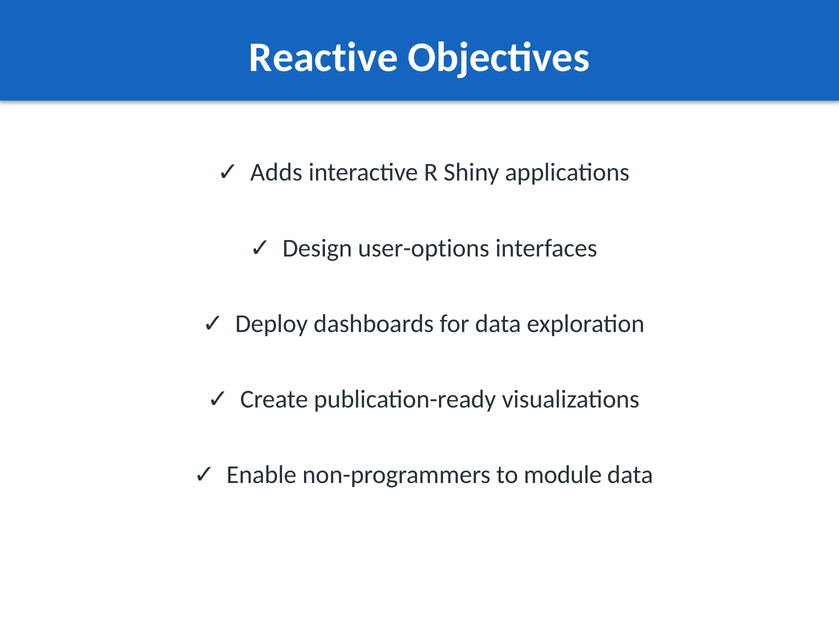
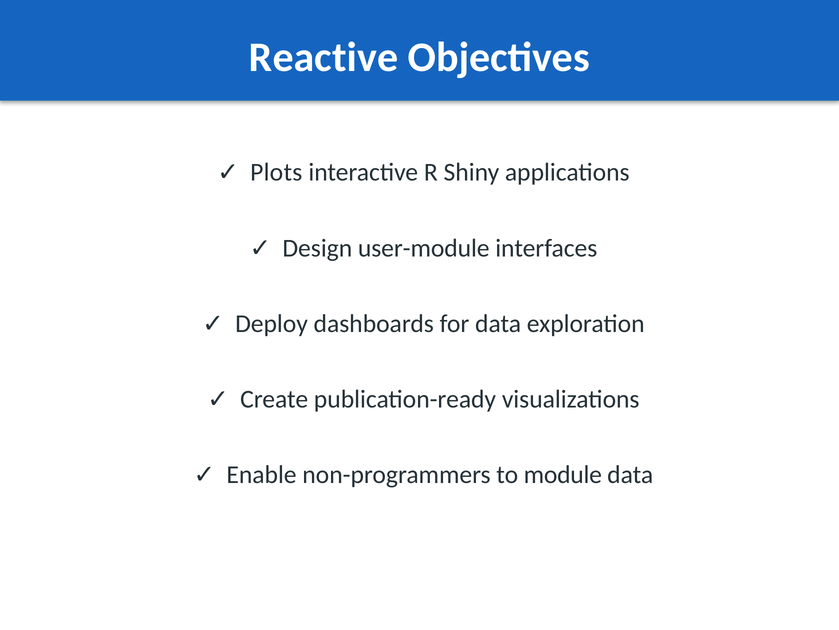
Adds: Adds -> Plots (276, 172)
user-options: user-options -> user-module (424, 248)
